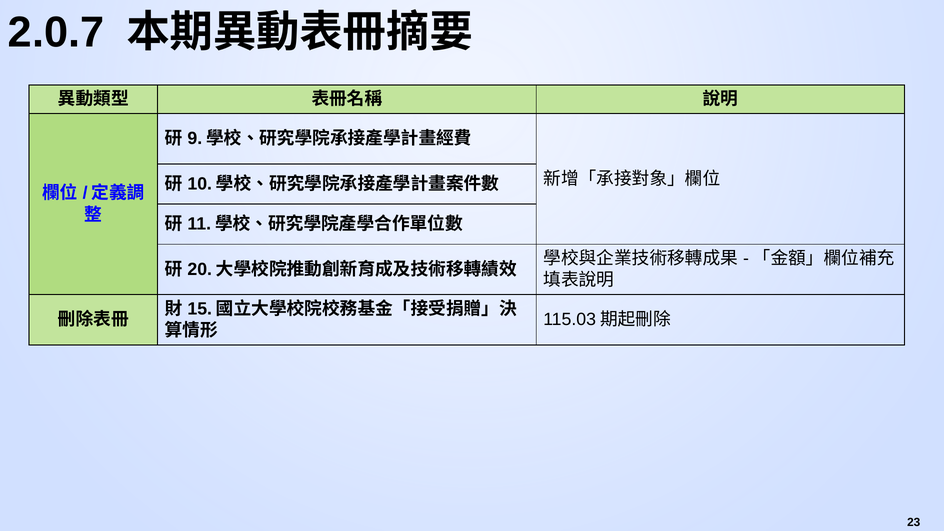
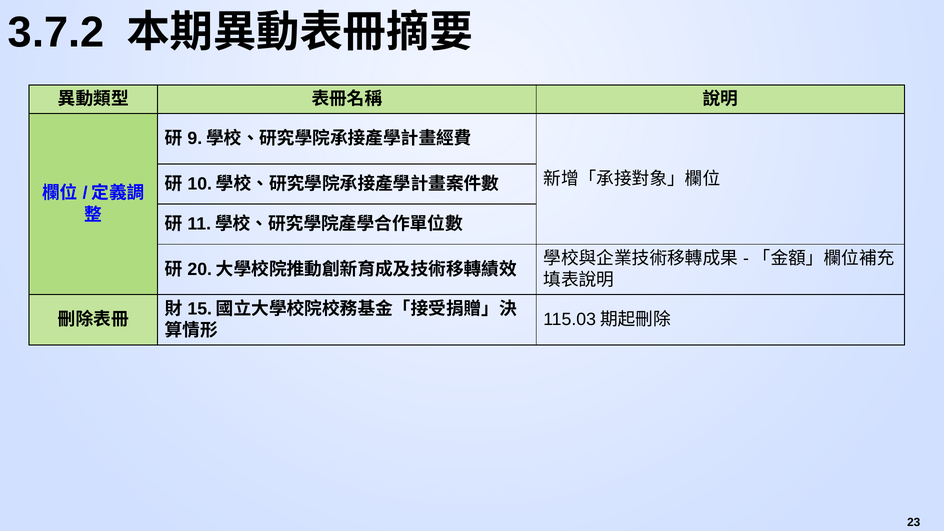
2.0.7: 2.0.7 -> 3.7.2 (56, 32)
